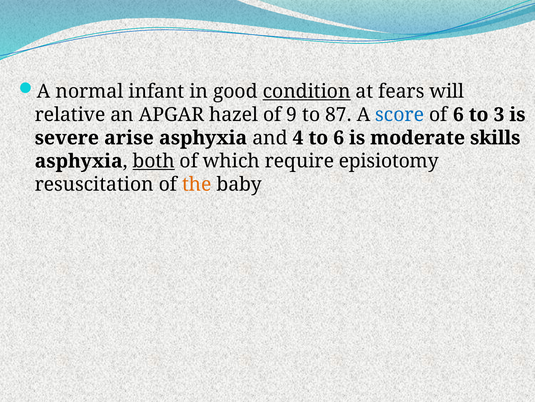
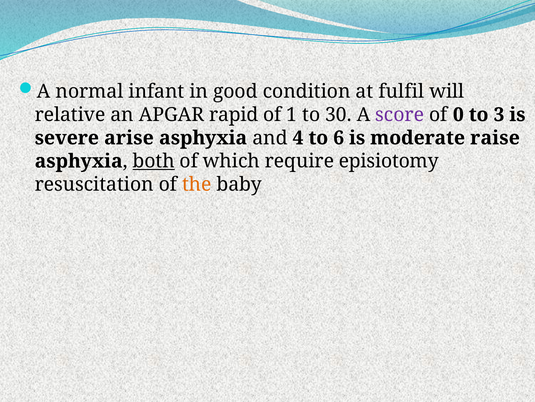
condition underline: present -> none (307, 91)
fears: fears -> fulfil (401, 91)
hazel: hazel -> rapid (234, 115)
9: 9 -> 1 (292, 115)
87: 87 -> 30 (338, 115)
score colour: blue -> purple (400, 115)
of 6: 6 -> 0 (458, 115)
skills: skills -> raise (495, 138)
